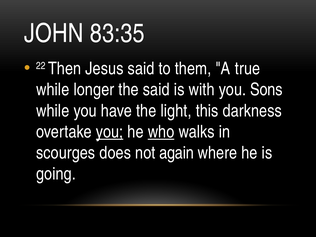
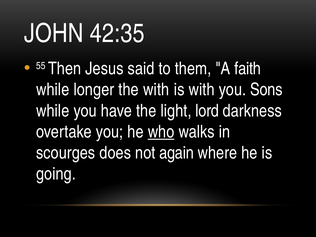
83:35: 83:35 -> 42:35 (117, 33)
22: 22 -> 55 (41, 66)
true: true -> faith (248, 69)
the said: said -> with (156, 90)
this: this -> lord (207, 111)
you underline: present -> none (110, 132)
